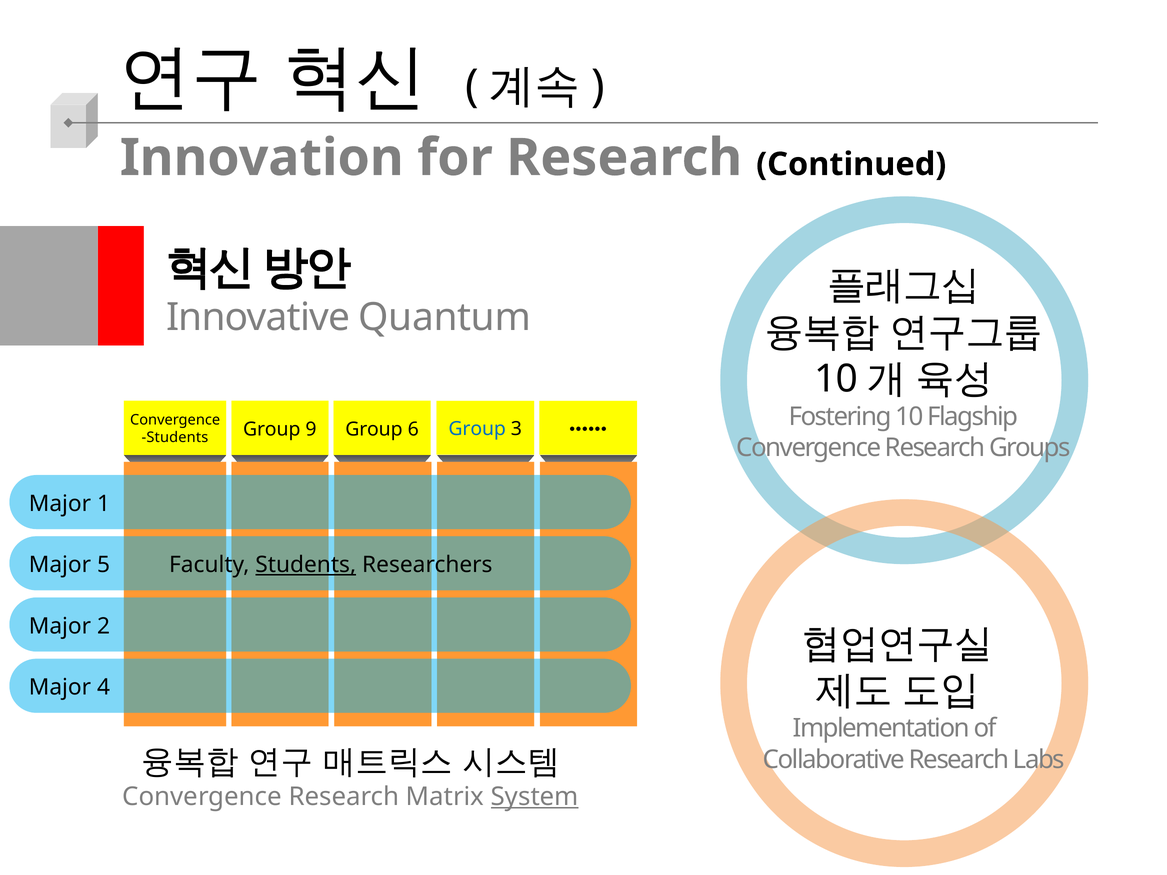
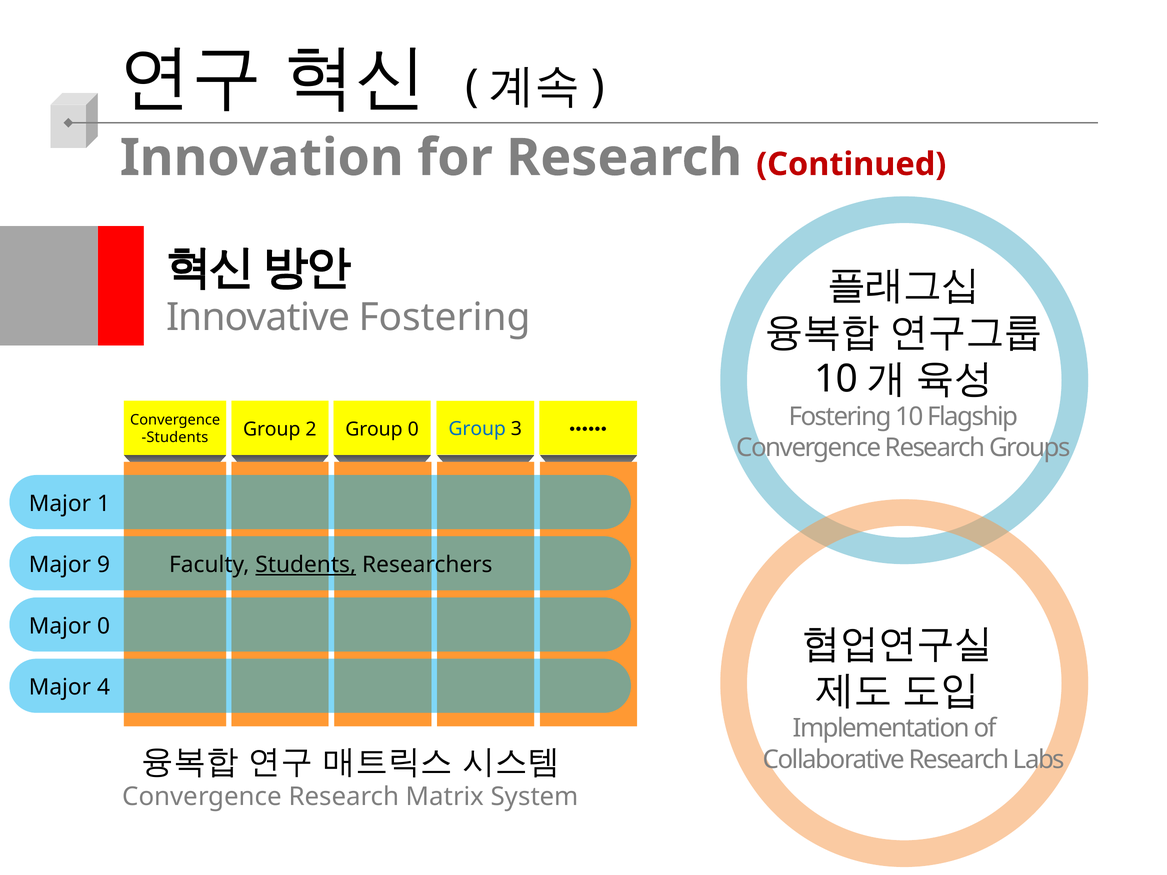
Continued colour: black -> red (851, 164)
Innovative Quantum: Quantum -> Fostering (445, 318)
9: 9 -> 2 (311, 429)
Group 6: 6 -> 0 (413, 429)
5: 5 -> 9 (104, 565)
Major 2: 2 -> 0 (104, 626)
System underline: present -> none (535, 797)
